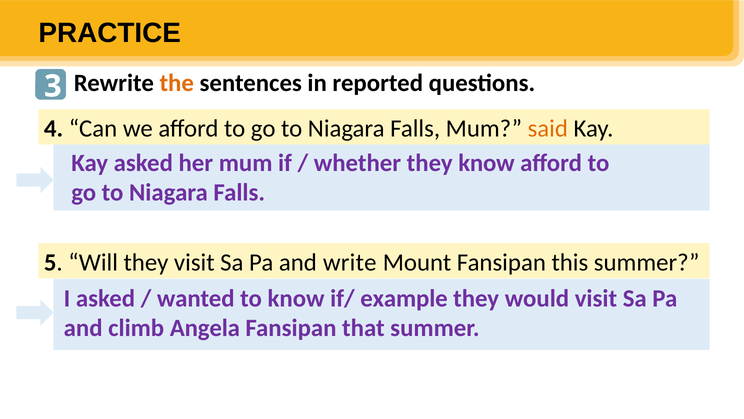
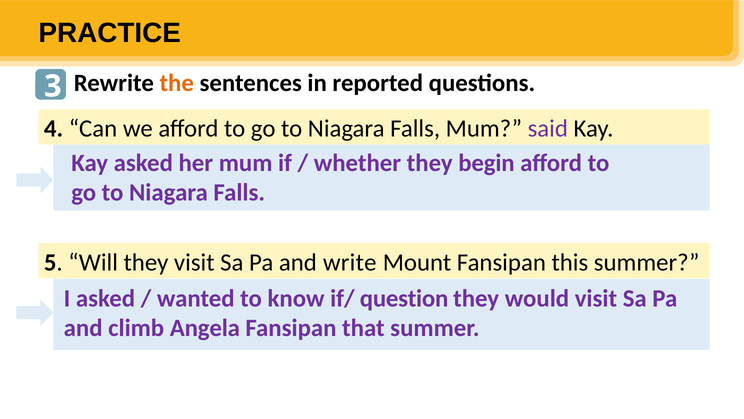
said colour: orange -> purple (548, 128)
they know: know -> begin (486, 163)
example: example -> question (404, 298)
